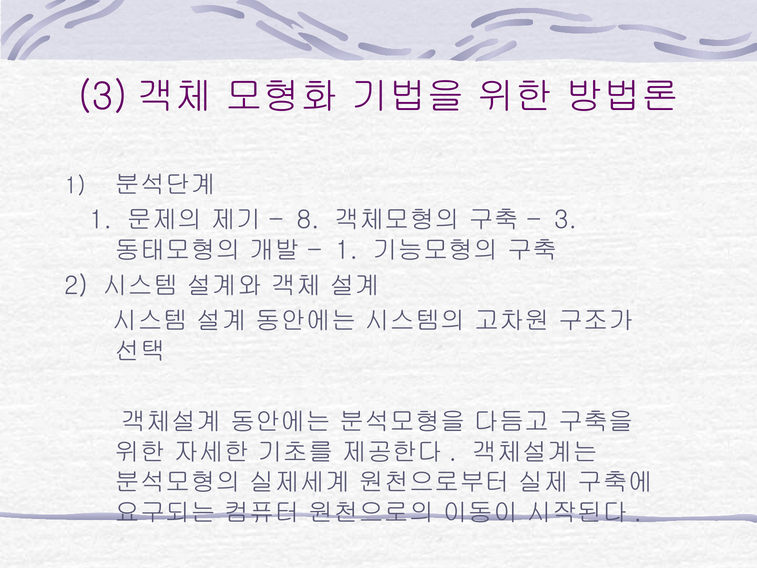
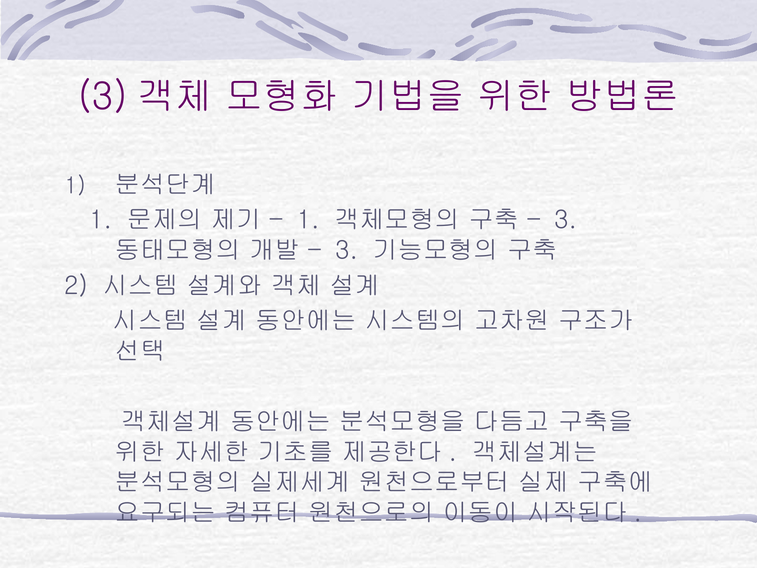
8: 8 -> 1 (308, 220)
1: 1 -> 3 (347, 250)
